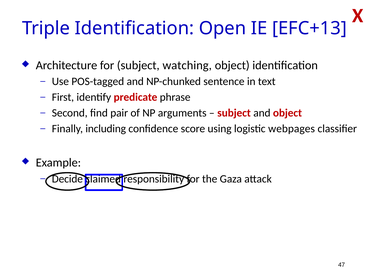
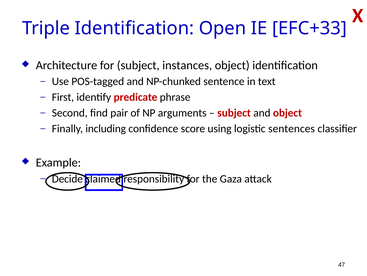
EFC+13: EFC+13 -> EFC+33 (309, 28)
watching: watching -> instances (187, 65)
webpages: webpages -> sentences (292, 128)
